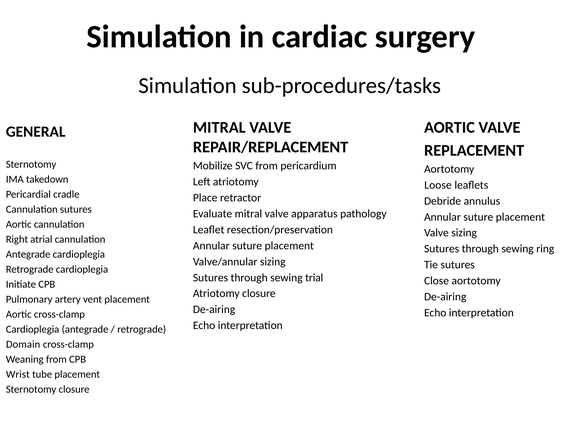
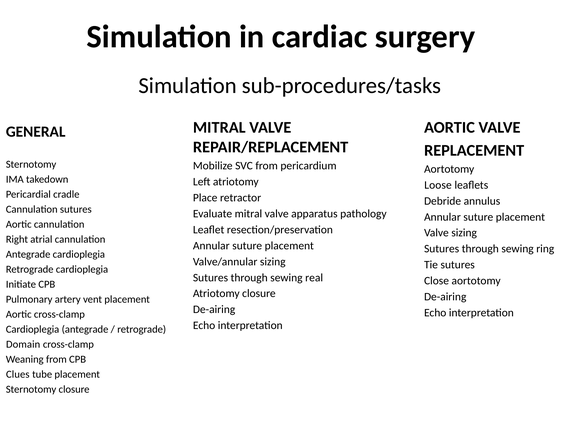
trial: trial -> real (314, 278)
Wrist: Wrist -> Clues (18, 375)
